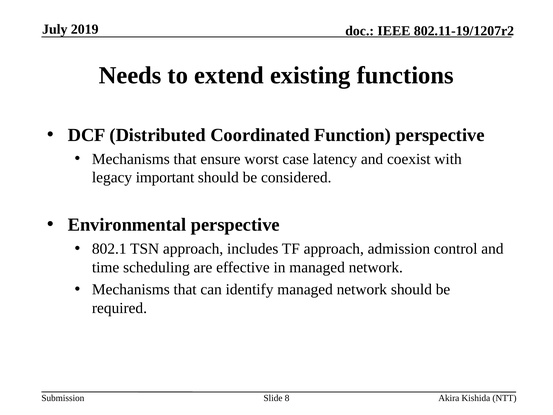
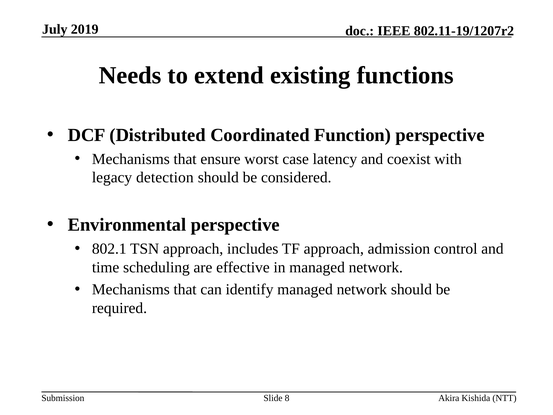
important: important -> detection (165, 177)
